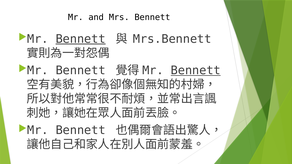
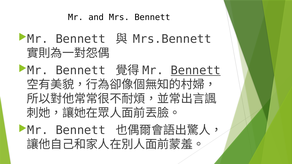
Bennett underline: present -> none (81, 39)
